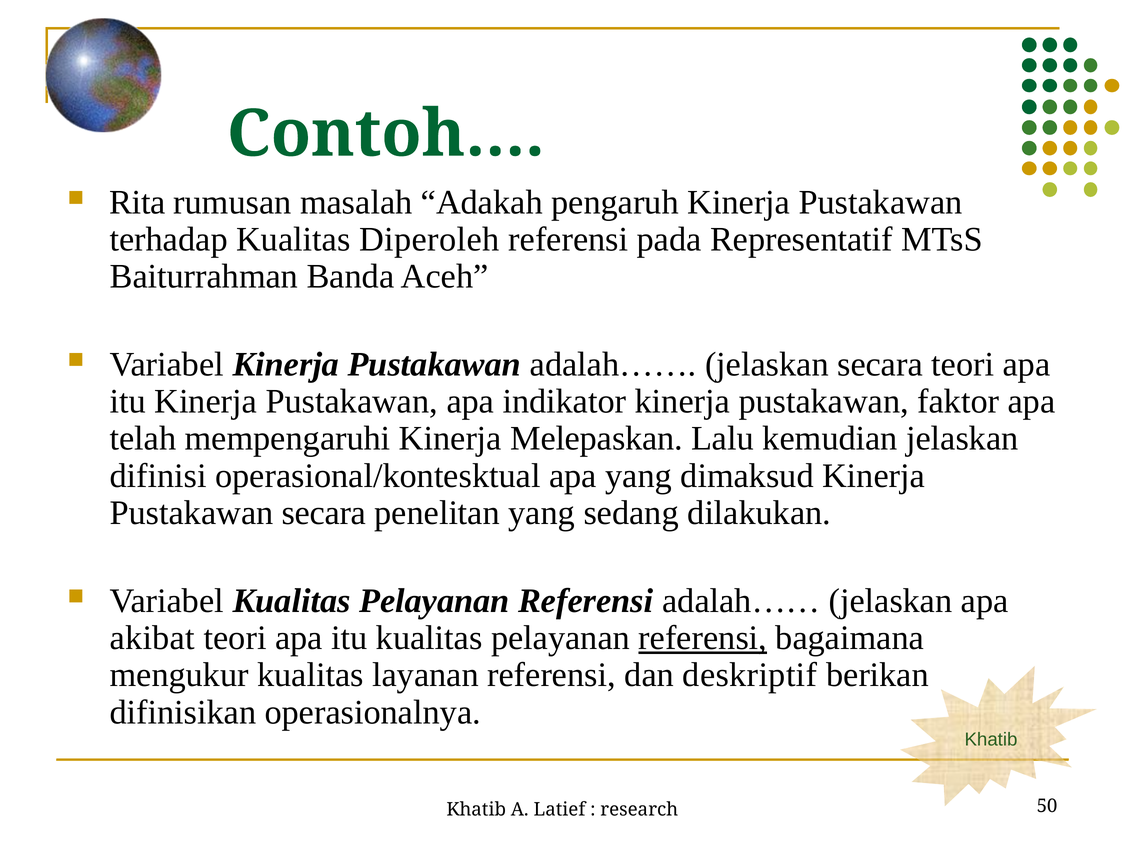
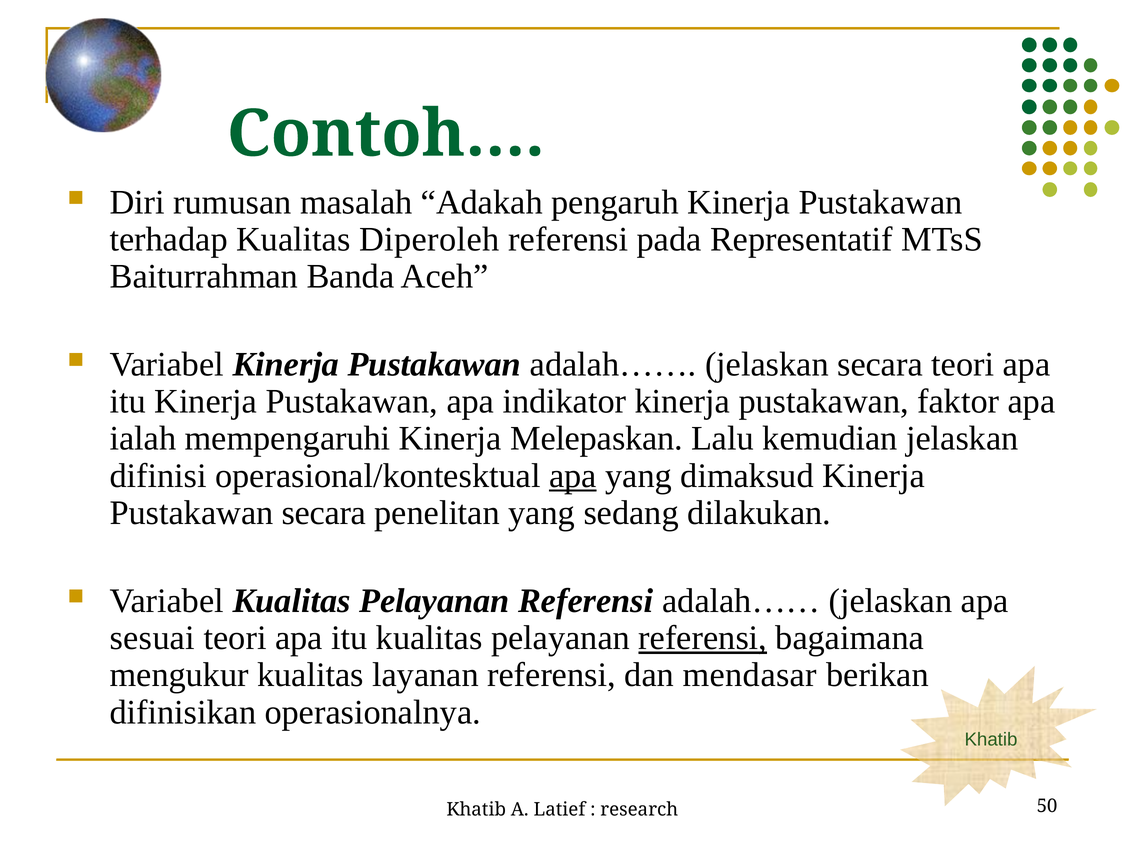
Rita: Rita -> Diri (137, 202)
telah: telah -> ialah (143, 438)
apa underline: none -> present (573, 476)
akibat: akibat -> sesuai (152, 638)
deskriptif: deskriptif -> mendasar (750, 675)
